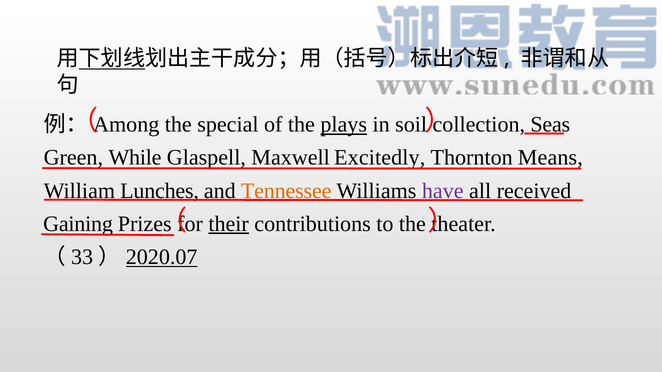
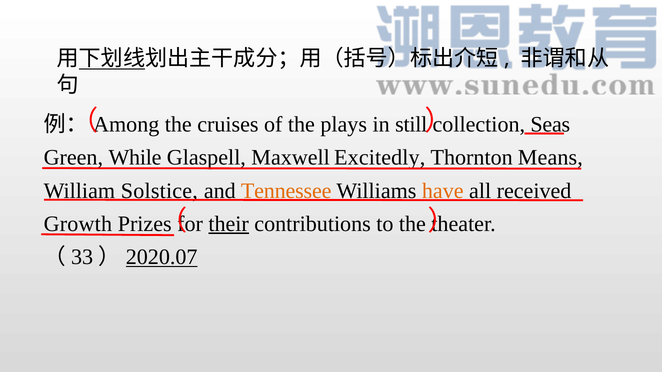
special: special -> cruises (228, 125)
plays underline: present -> none (344, 125)
soil: soil -> still (411, 125)
Lunches: Lunches -> Solstice (159, 191)
have colour: purple -> orange (443, 191)
Gaining: Gaining -> Growth (78, 224)
